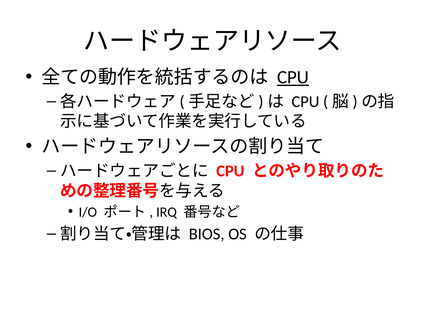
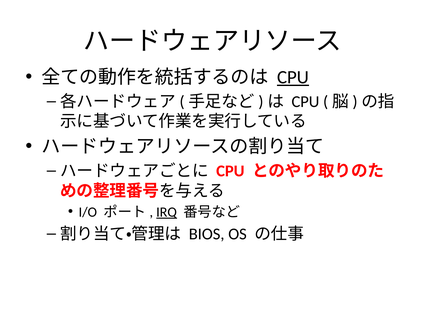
IRQ underline: none -> present (167, 212)
